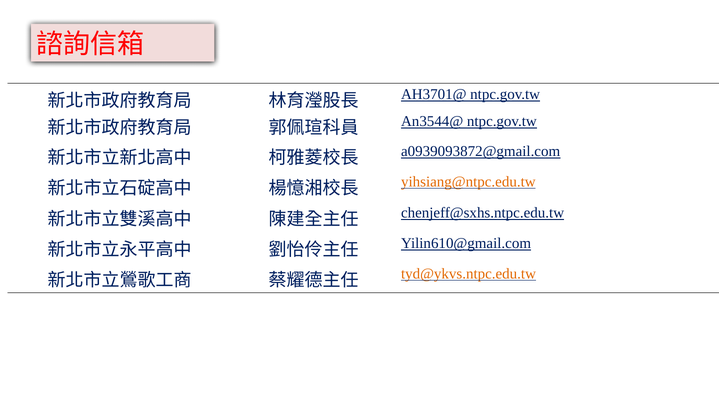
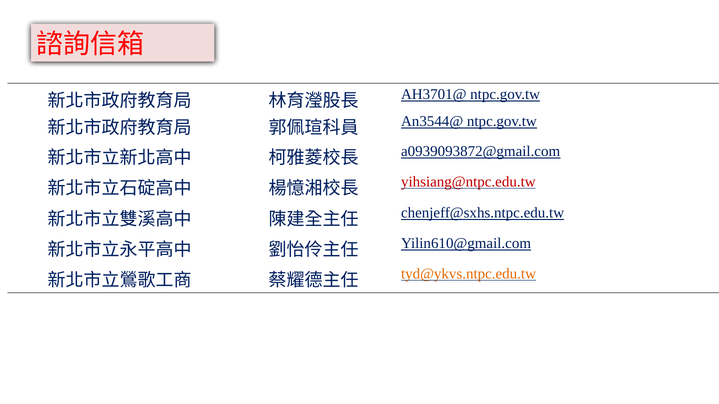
yihsiang@ntpc.edu.tw colour: orange -> red (468, 182)
